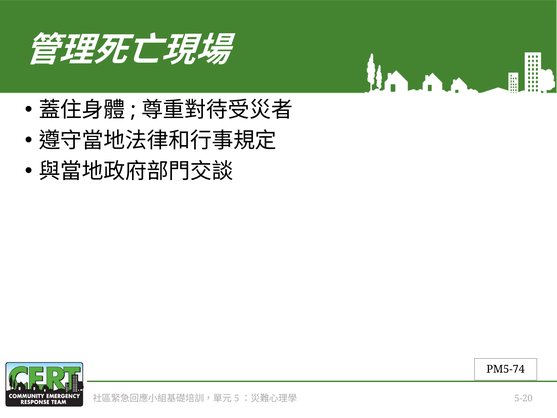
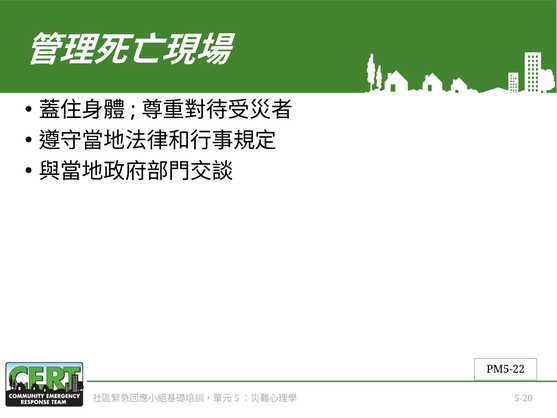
PM5-74: PM5-74 -> PM5-22 (506, 369)
